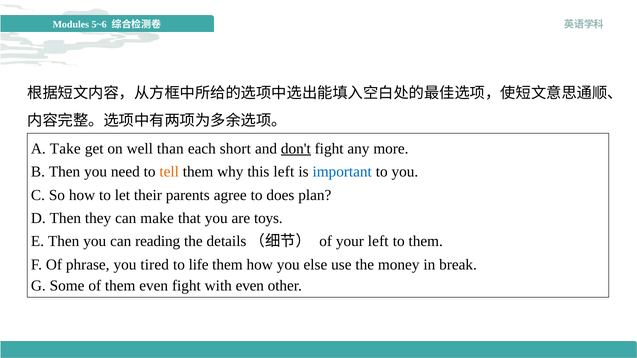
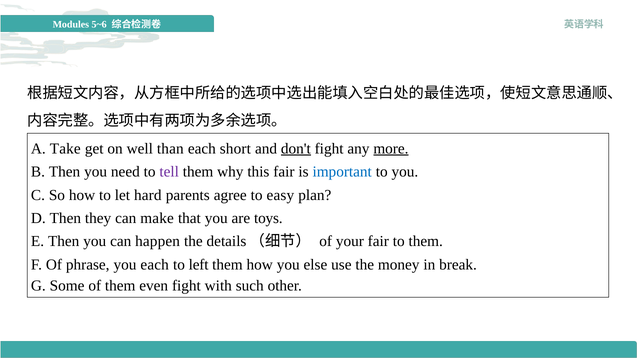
more underline: none -> present (391, 149)
tell colour: orange -> purple (169, 172)
this left: left -> fair (284, 172)
their: their -> hard (148, 195)
does: does -> easy (280, 195)
reading: reading -> happen (158, 242)
your left: left -> fair (378, 242)
you tired: tired -> each (155, 265)
life: life -> left (199, 265)
with even: even -> such (250, 286)
